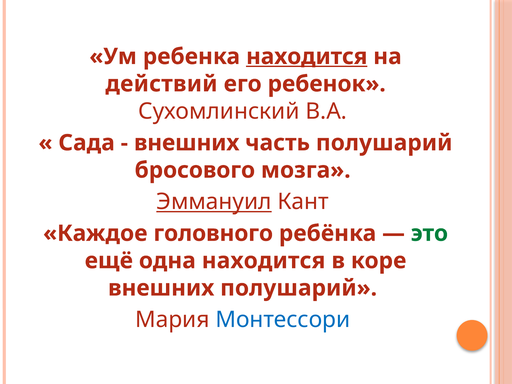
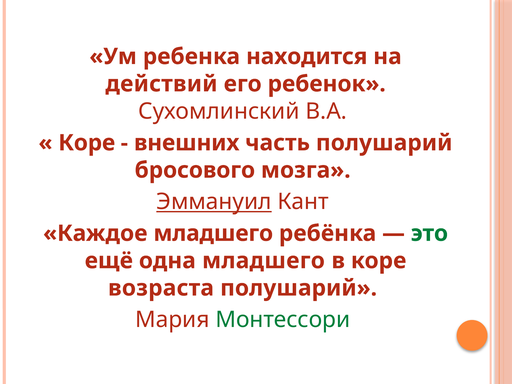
находится underline: present -> none (307, 57)
Сада: Сада -> Коре (87, 143)
Каждое головного: головного -> младшего (213, 233)
одна находится: находится -> младшего (263, 261)
внешних: внешних -> возраста (161, 288)
Монтессори colour: blue -> green (283, 320)
